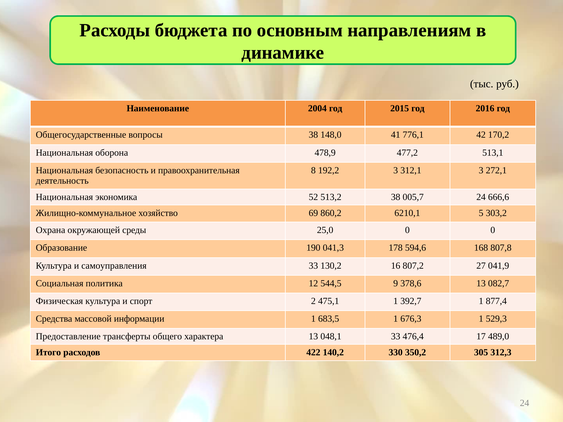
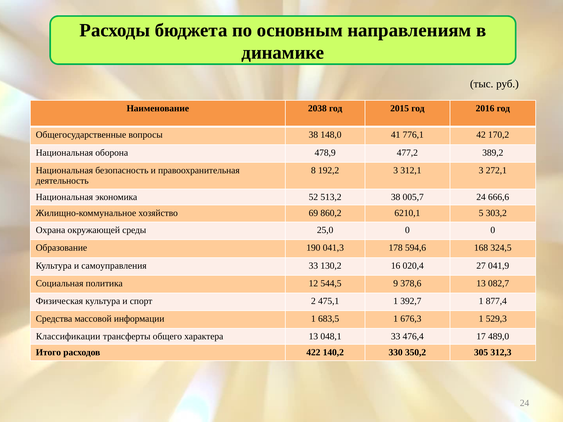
2004: 2004 -> 2038 (317, 108)
513,1: 513,1 -> 389,2 (493, 153)
807,8: 807,8 -> 324,5 (501, 248)
807,2: 807,2 -> 020,4 (413, 266)
Предоставление: Предоставление -> Классификации (68, 337)
